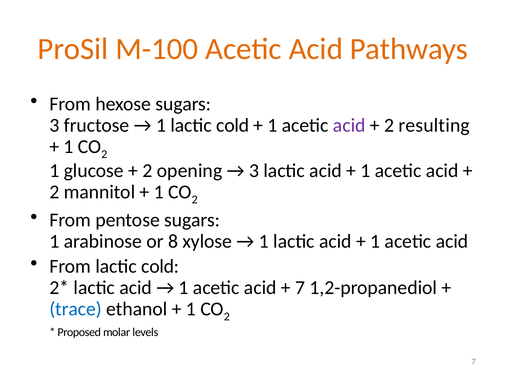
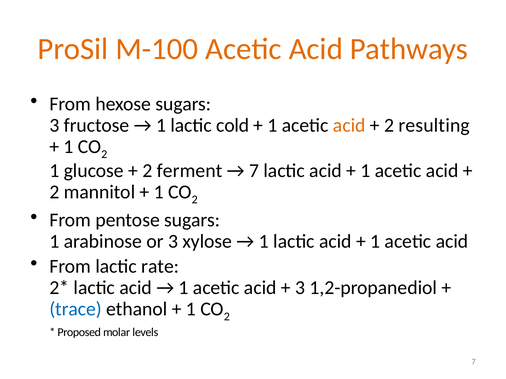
acid colour: purple -> orange (349, 126)
opening: opening -> ferment (190, 171)
3: 3 -> 7 (254, 171)
or 8: 8 -> 3 (173, 242)
From lactic cold: cold -> rate (160, 267)
7: 7 -> 3 (300, 288)
